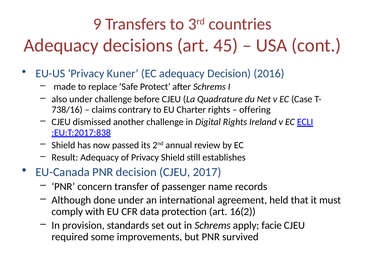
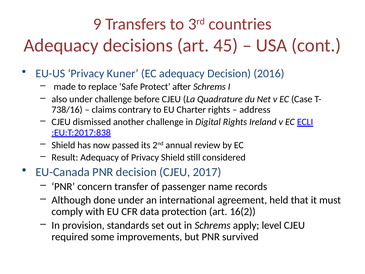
offering: offering -> address (255, 110)
establishes: establishes -> considered (224, 157)
facie: facie -> level (272, 225)
